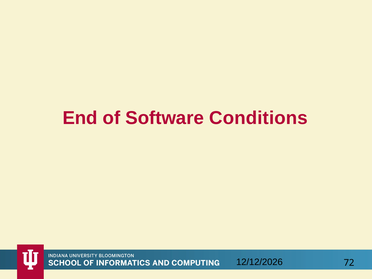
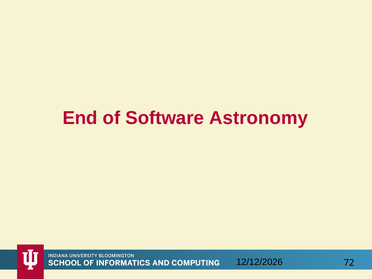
Conditions: Conditions -> Astronomy (259, 118)
